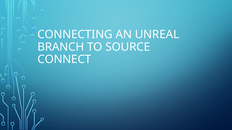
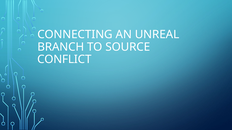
CONNECT: CONNECT -> CONFLICT (64, 60)
